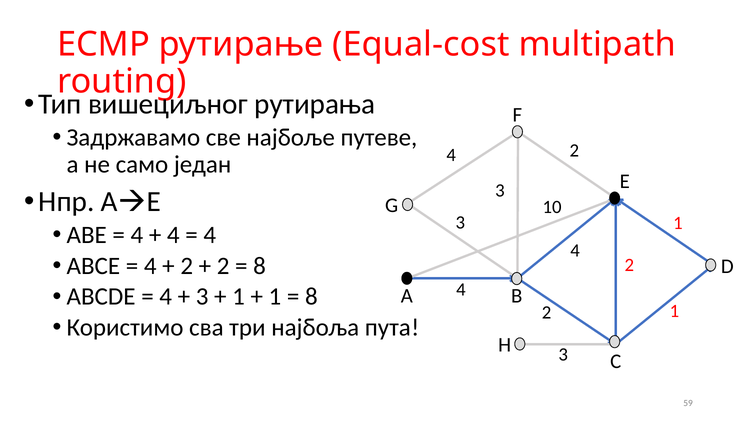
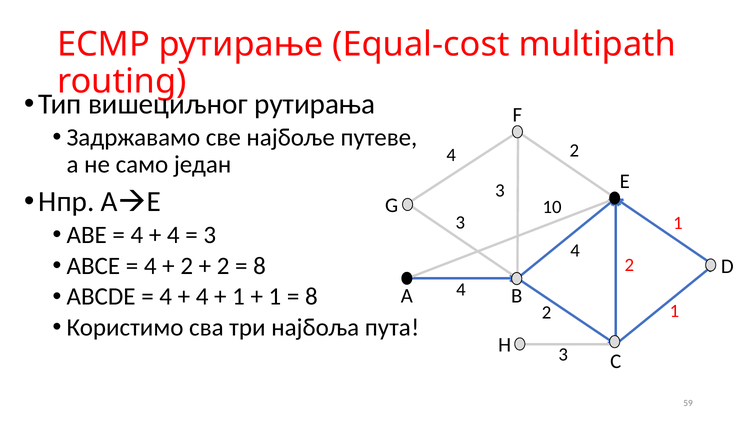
4: 4 -> 3 (210, 235)
3: 3 -> 4 (202, 297)
